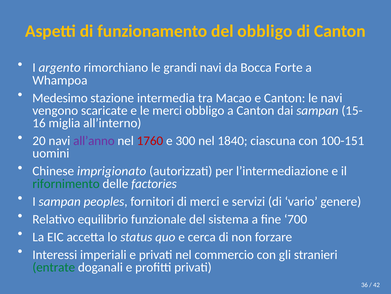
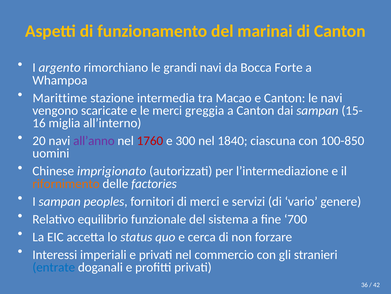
del obbligo: obbligo -> marinai (265, 31)
Medesimo: Medesimo -> Marittime (60, 98)
merci obbligo: obbligo -> greggia (205, 110)
100-151: 100-151 -> 100-850 (342, 140)
rifornimento colour: green -> orange (66, 183)
entrate colour: green -> blue (54, 267)
